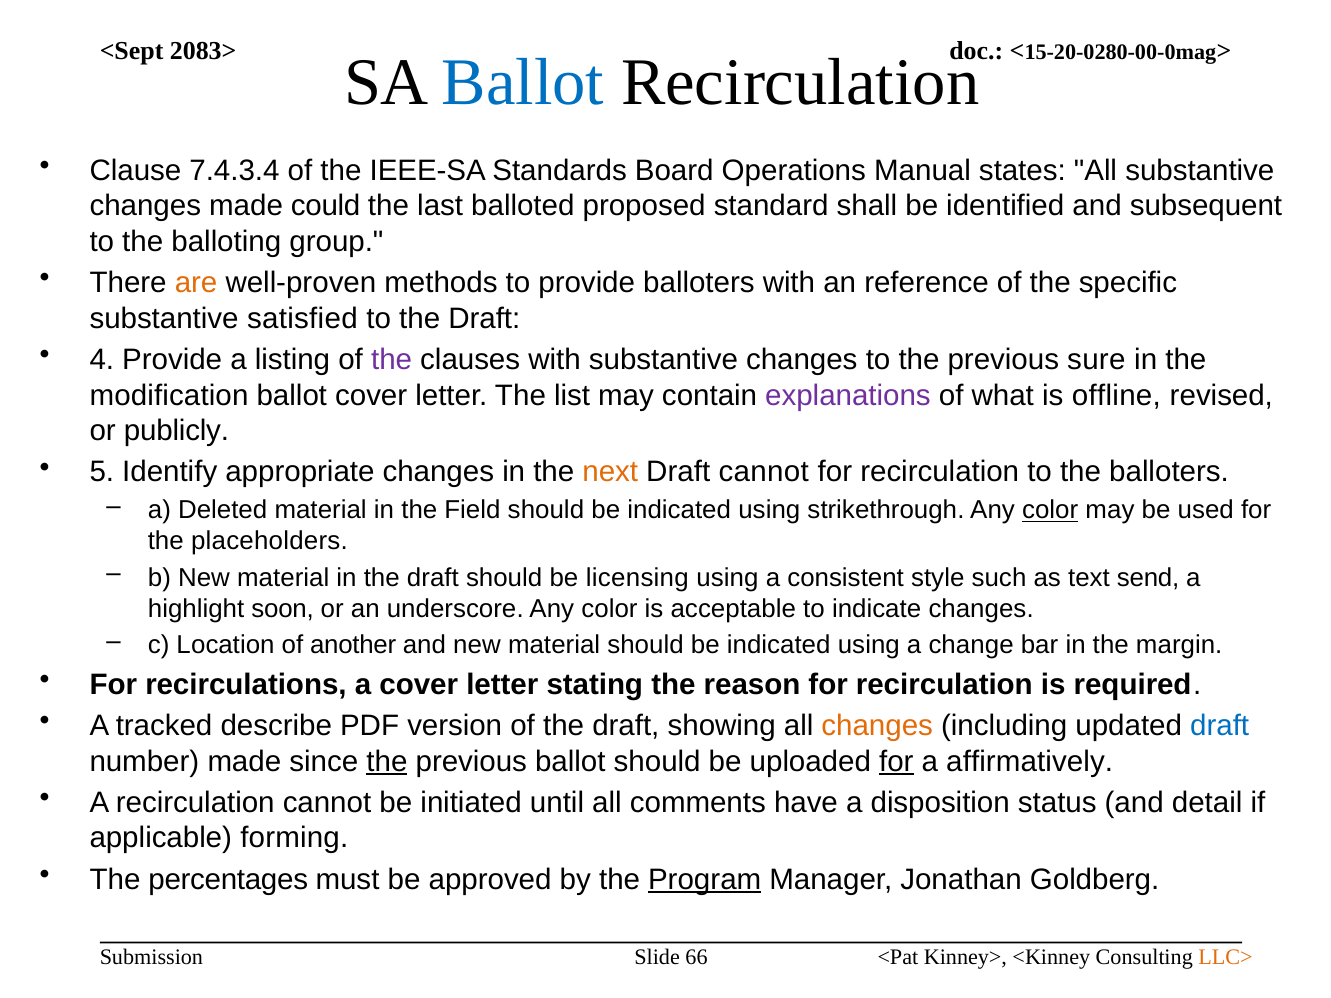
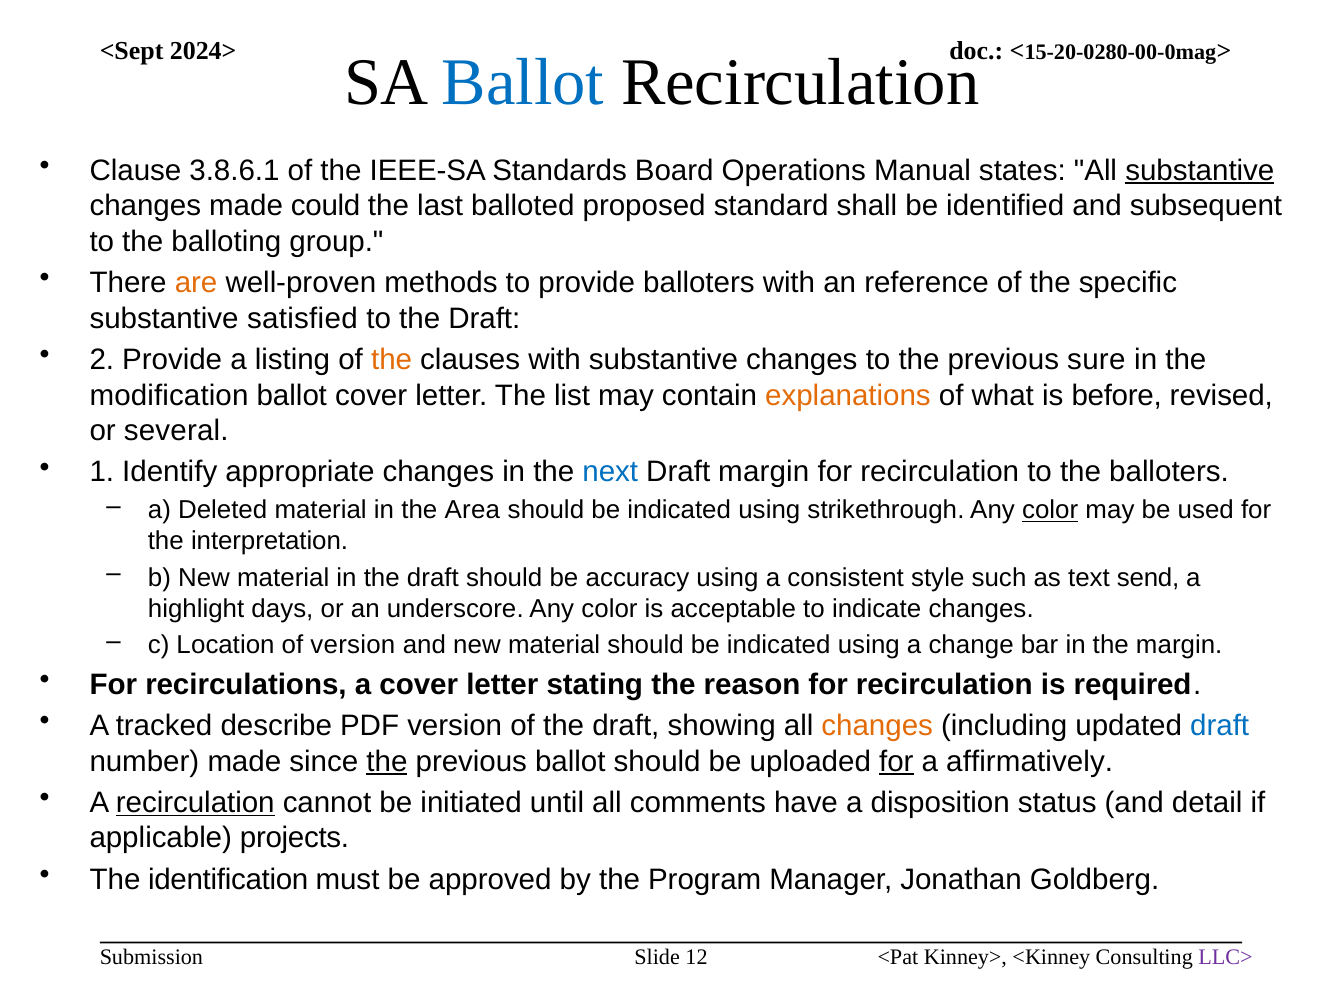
2083>: 2083> -> 2024> (203, 51)
7.4.3.4: 7.4.3.4 -> 3.8.6.1 (234, 171)
substantive underline: none -> present (1200, 171)
4: 4 -> 2 (102, 360)
the colour: purple -> orange (392, 360)
explanations colour: purple -> orange (848, 395)
offline: offline -> before (1117, 395)
publicly: publicly -> several (176, 431)
5: 5 -> 1 (102, 472)
next colour: orange -> blue (610, 472)
Draft cannot: cannot -> margin (764, 472)
Field: Field -> Area (472, 510)
placeholders: placeholders -> interpretation (270, 542)
licensing: licensing -> accuracy (637, 578)
soon: soon -> days (282, 609)
of another: another -> version (353, 645)
recirculation underline: none -> present (195, 803)
forming: forming -> projects (294, 838)
percentages: percentages -> identification (228, 880)
Program underline: present -> none (705, 880)
66: 66 -> 12 (697, 957)
LLC> colour: orange -> purple (1226, 957)
